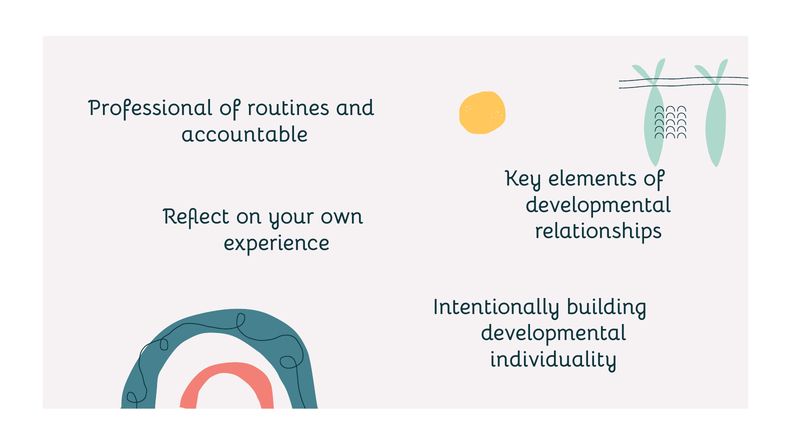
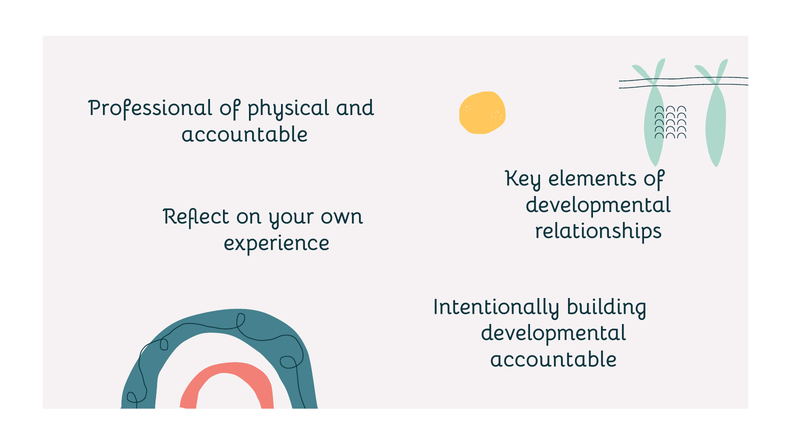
routines: routines -> physical (288, 108)
individuality: individuality -> accountable (553, 360)
